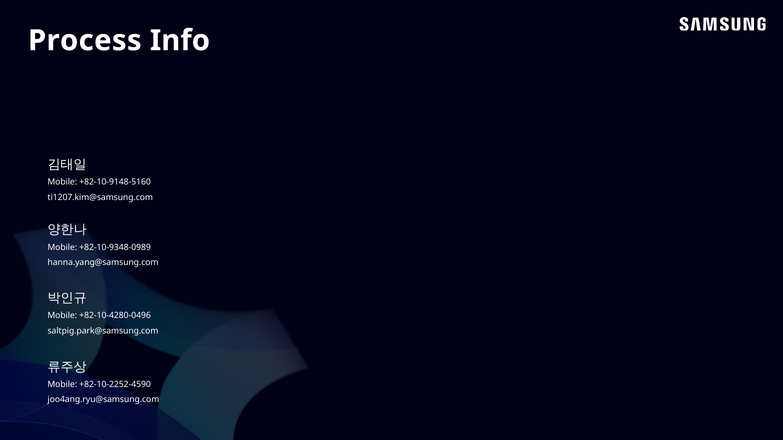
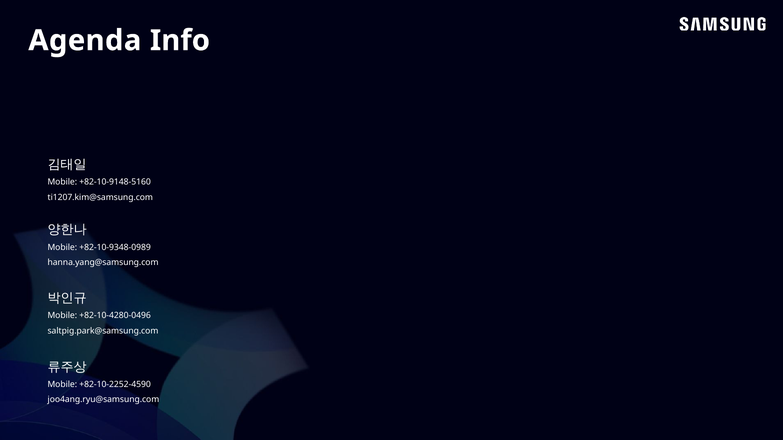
Process: Process -> Agenda (85, 41)
